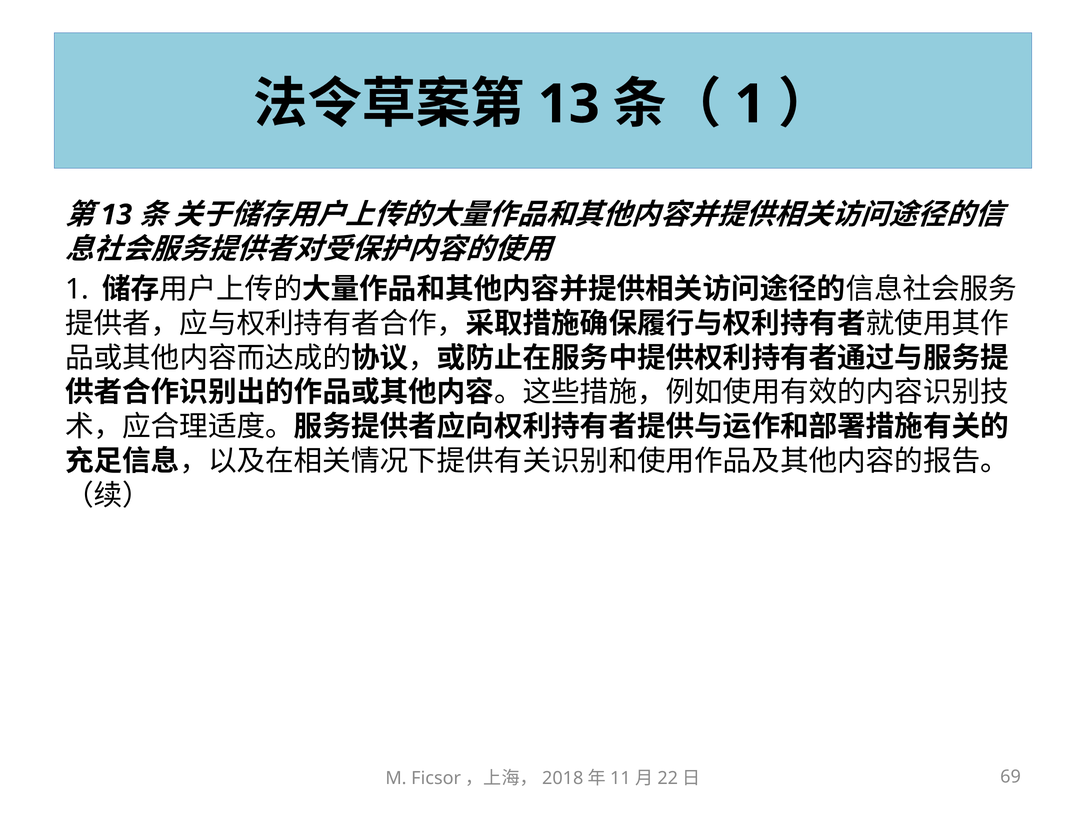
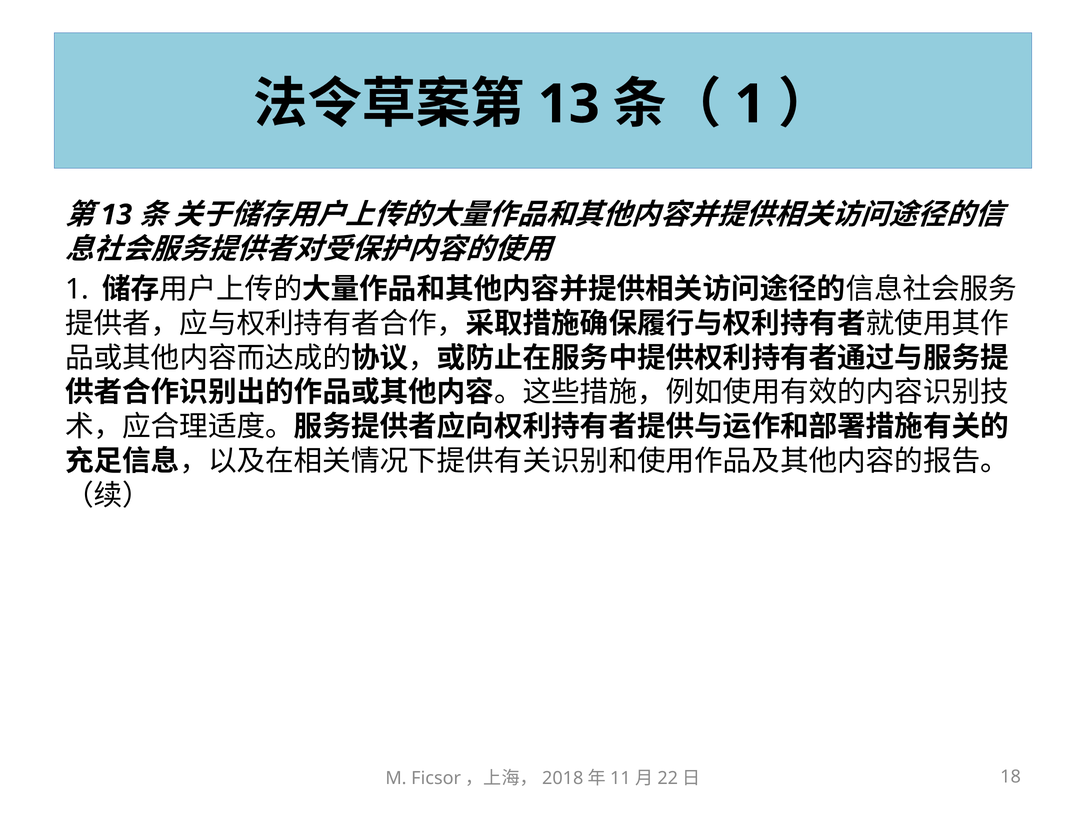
69: 69 -> 18 (1011, 776)
